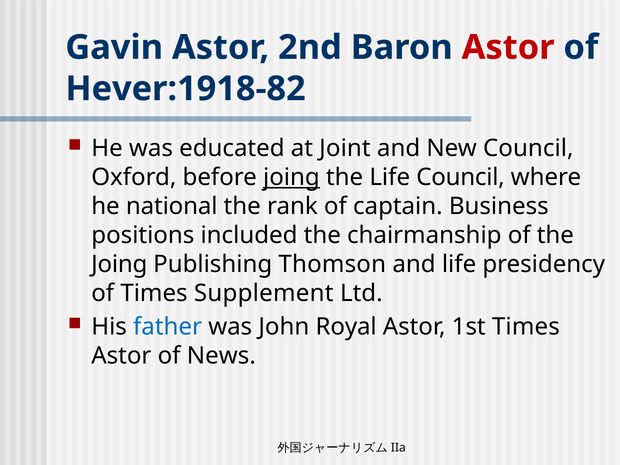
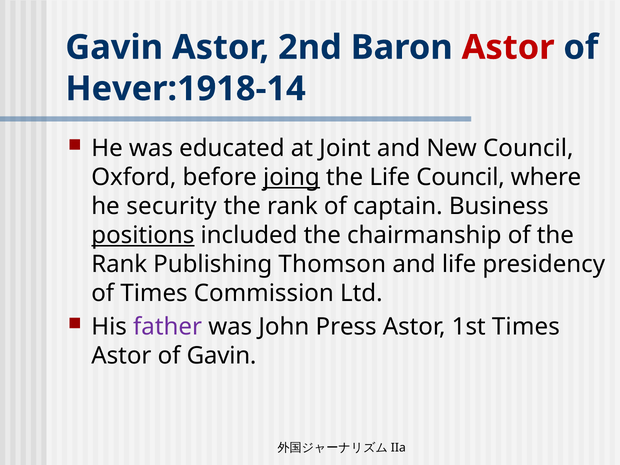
Hever:1918-82: Hever:1918-82 -> Hever:1918-14 (186, 89)
national: national -> security (172, 206)
positions underline: none -> present (143, 235)
Joing: Joing -> Rank (119, 264)
Supplement: Supplement -> Commission (264, 293)
father colour: blue -> purple (168, 327)
Royal: Royal -> Press (346, 327)
of News: News -> Gavin (222, 356)
